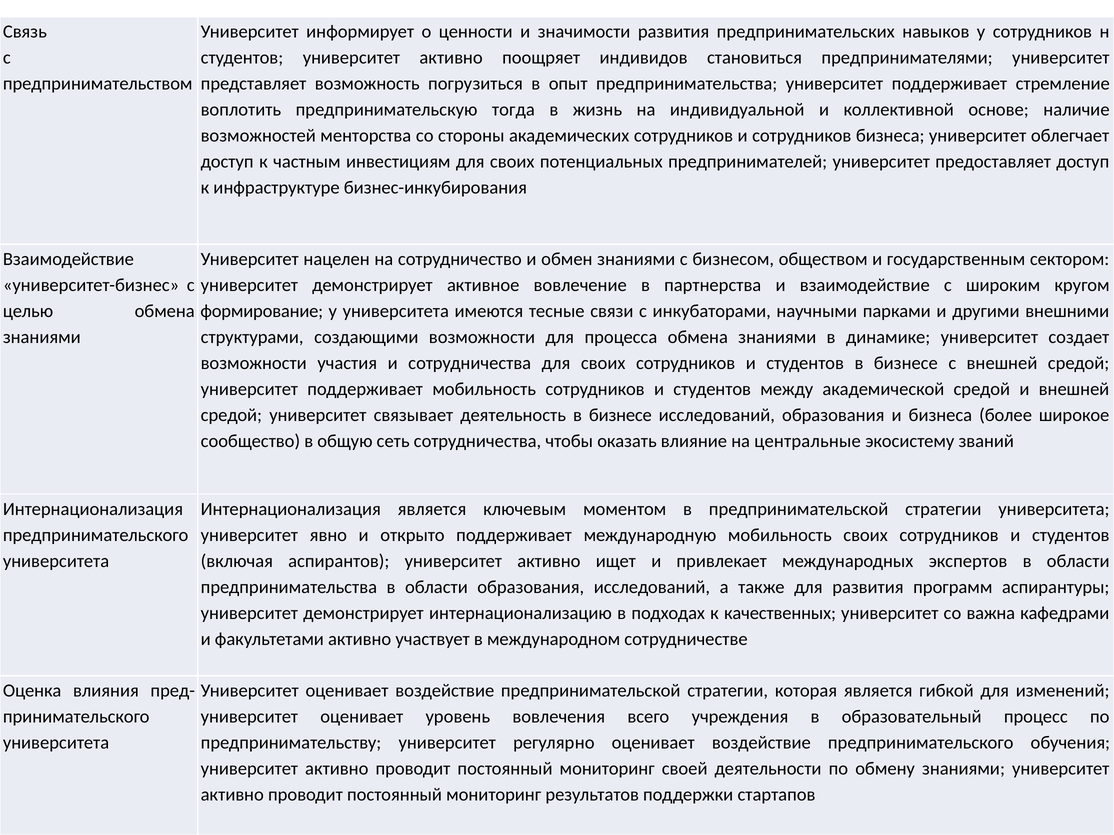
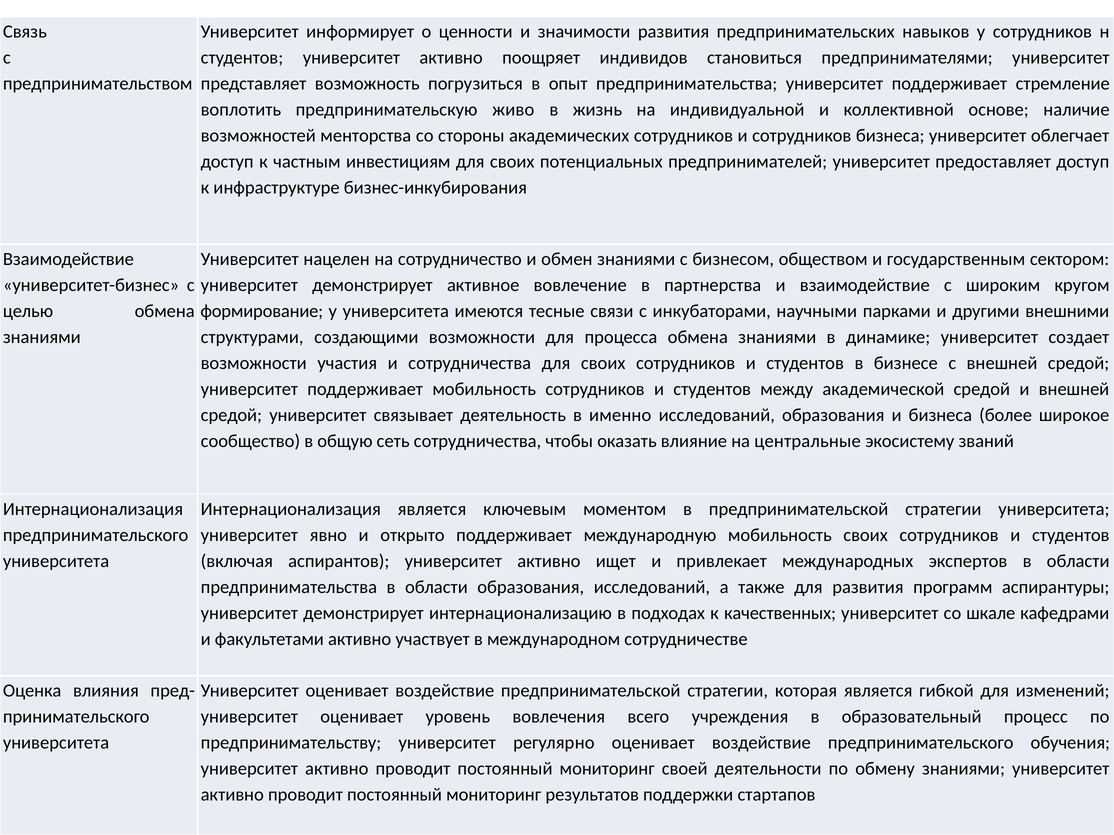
тогда: тогда -> живо (513, 110)
деятельность в бизнесе: бизнесе -> именно (620, 415)
важна: важна -> шкале (991, 613)
